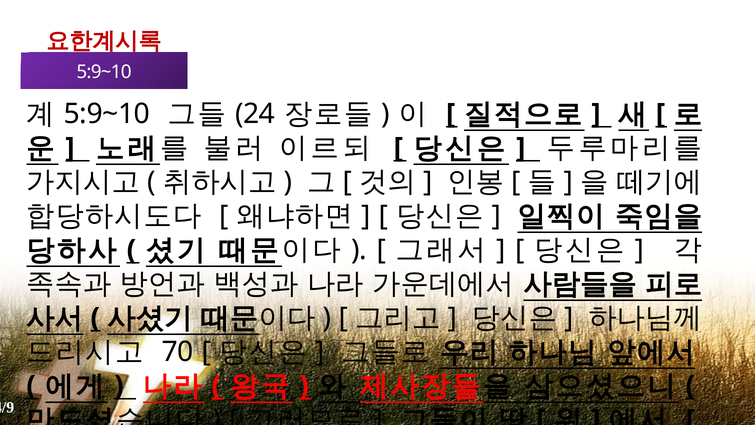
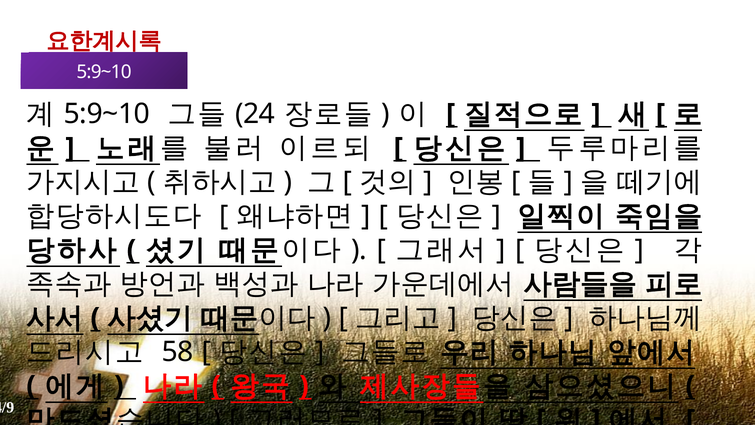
70: 70 -> 58 (178, 352)
